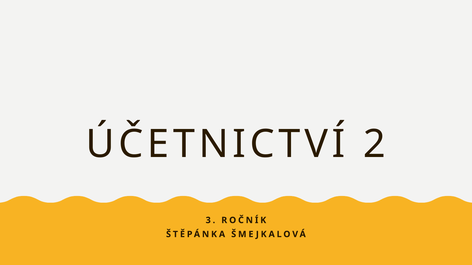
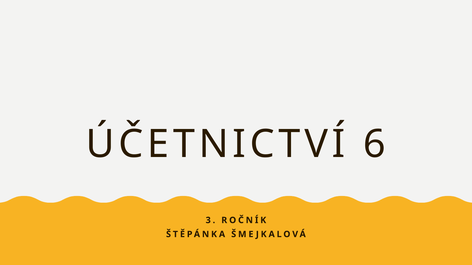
2: 2 -> 6 (374, 144)
